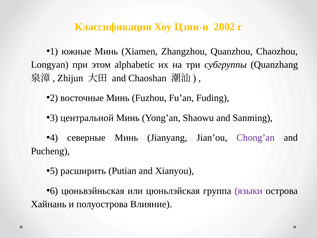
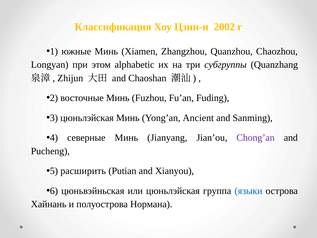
центральной: центральной -> цюньлэйская (87, 118)
Shaowu: Shaowu -> Ancient (198, 118)
языки colour: purple -> blue (248, 191)
Влияние: Влияние -> Нормана (151, 204)
